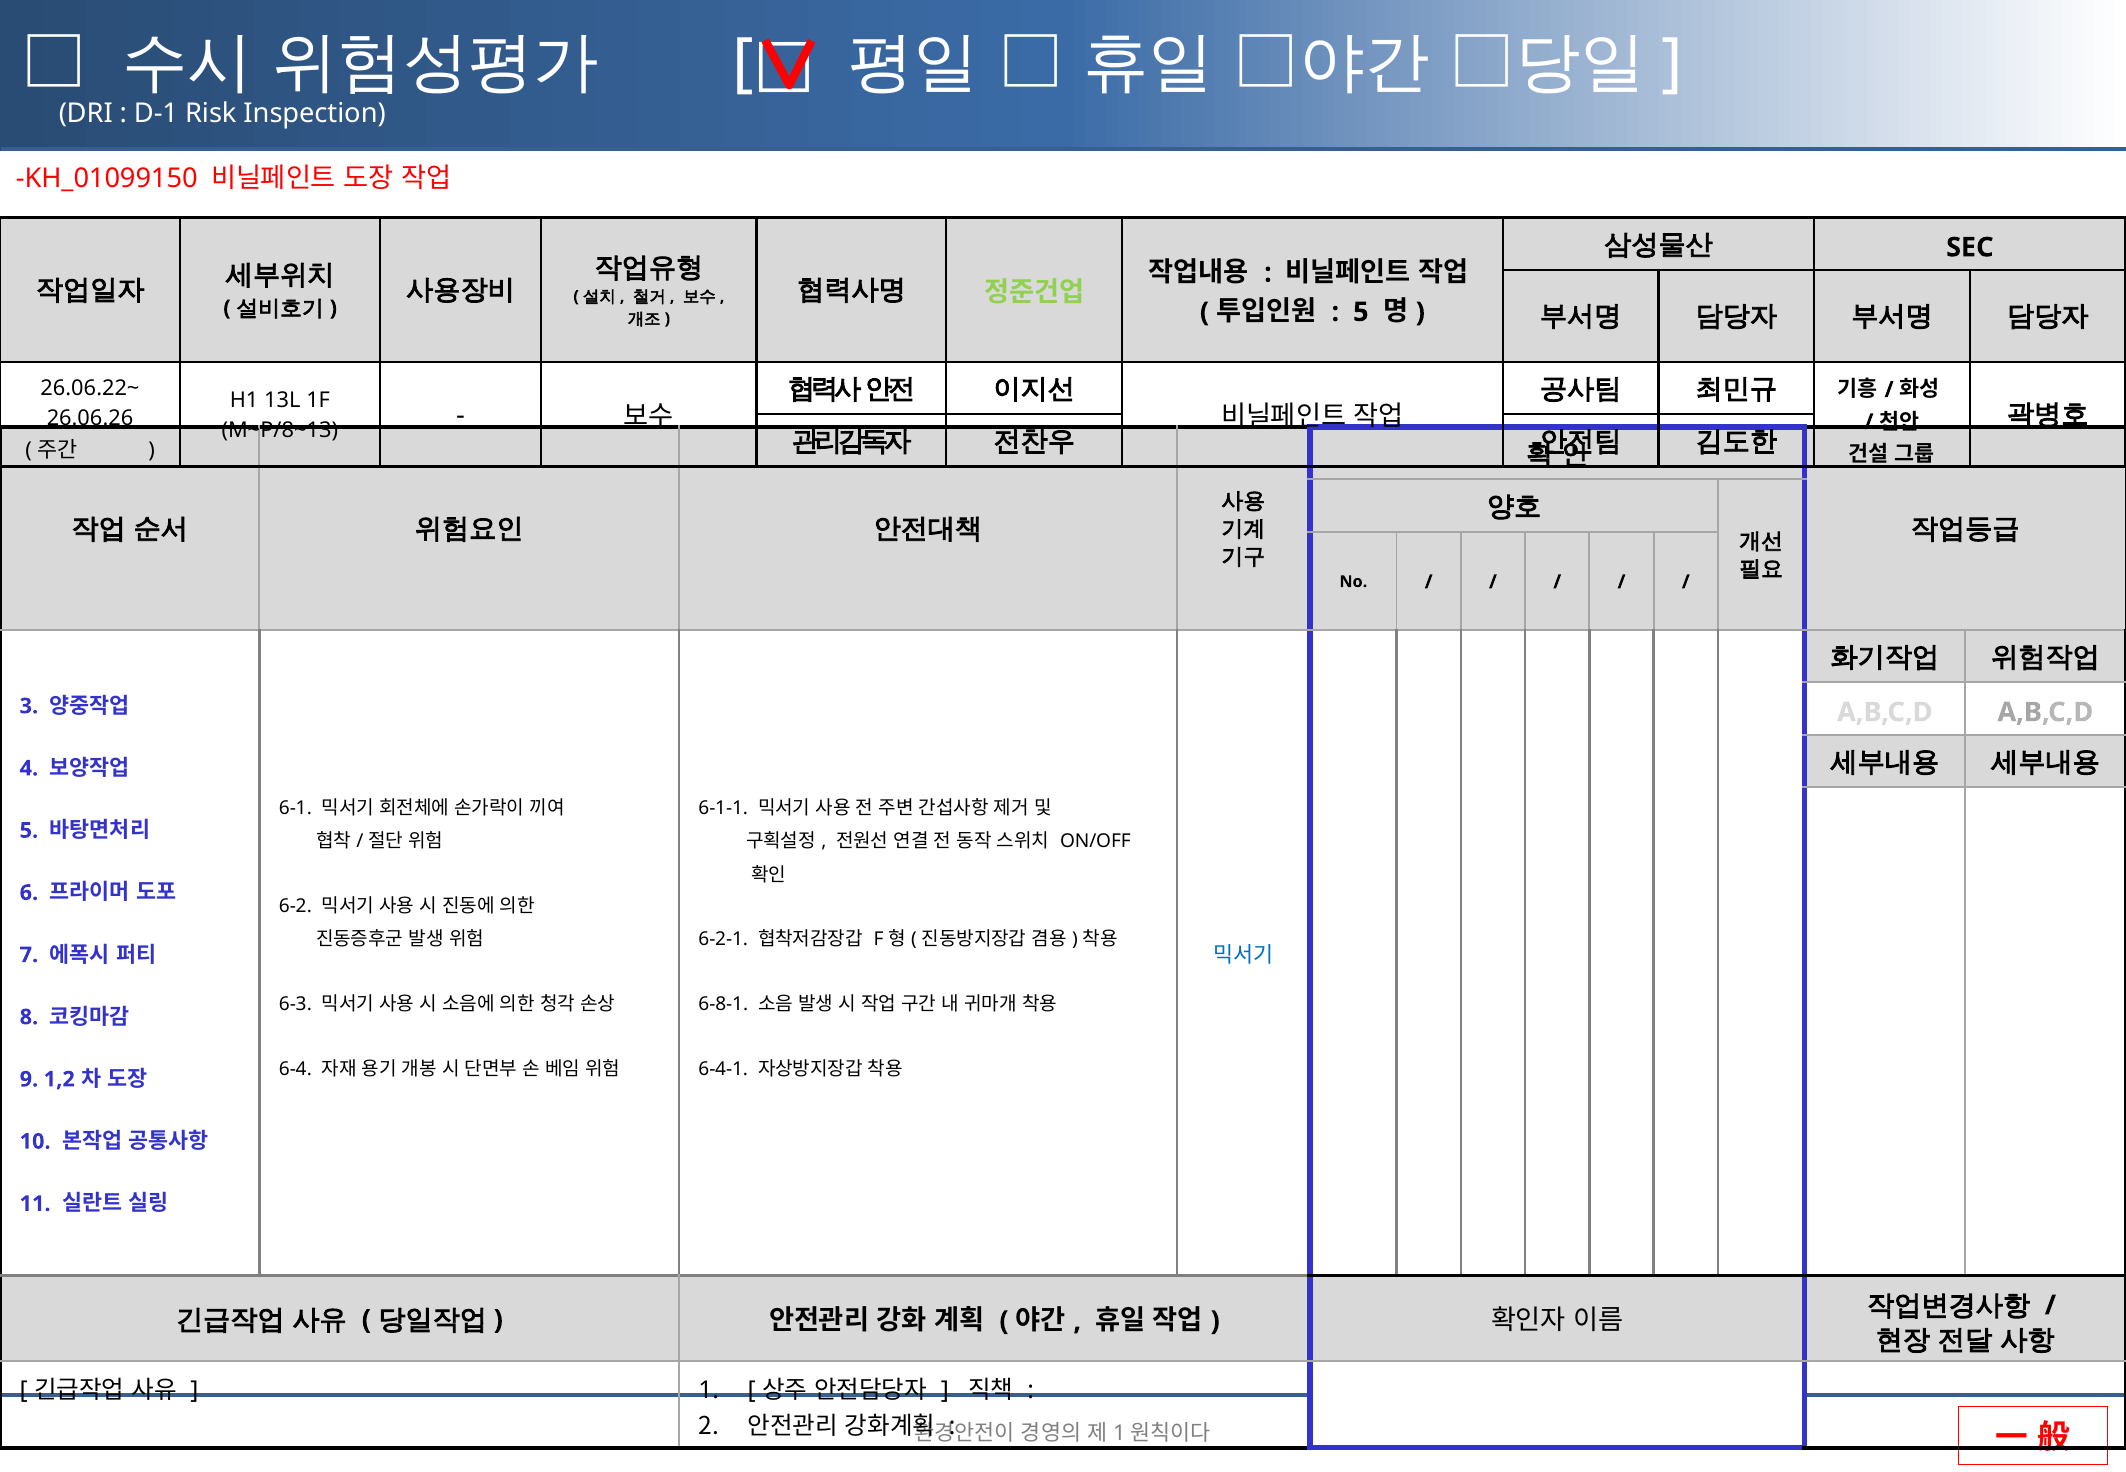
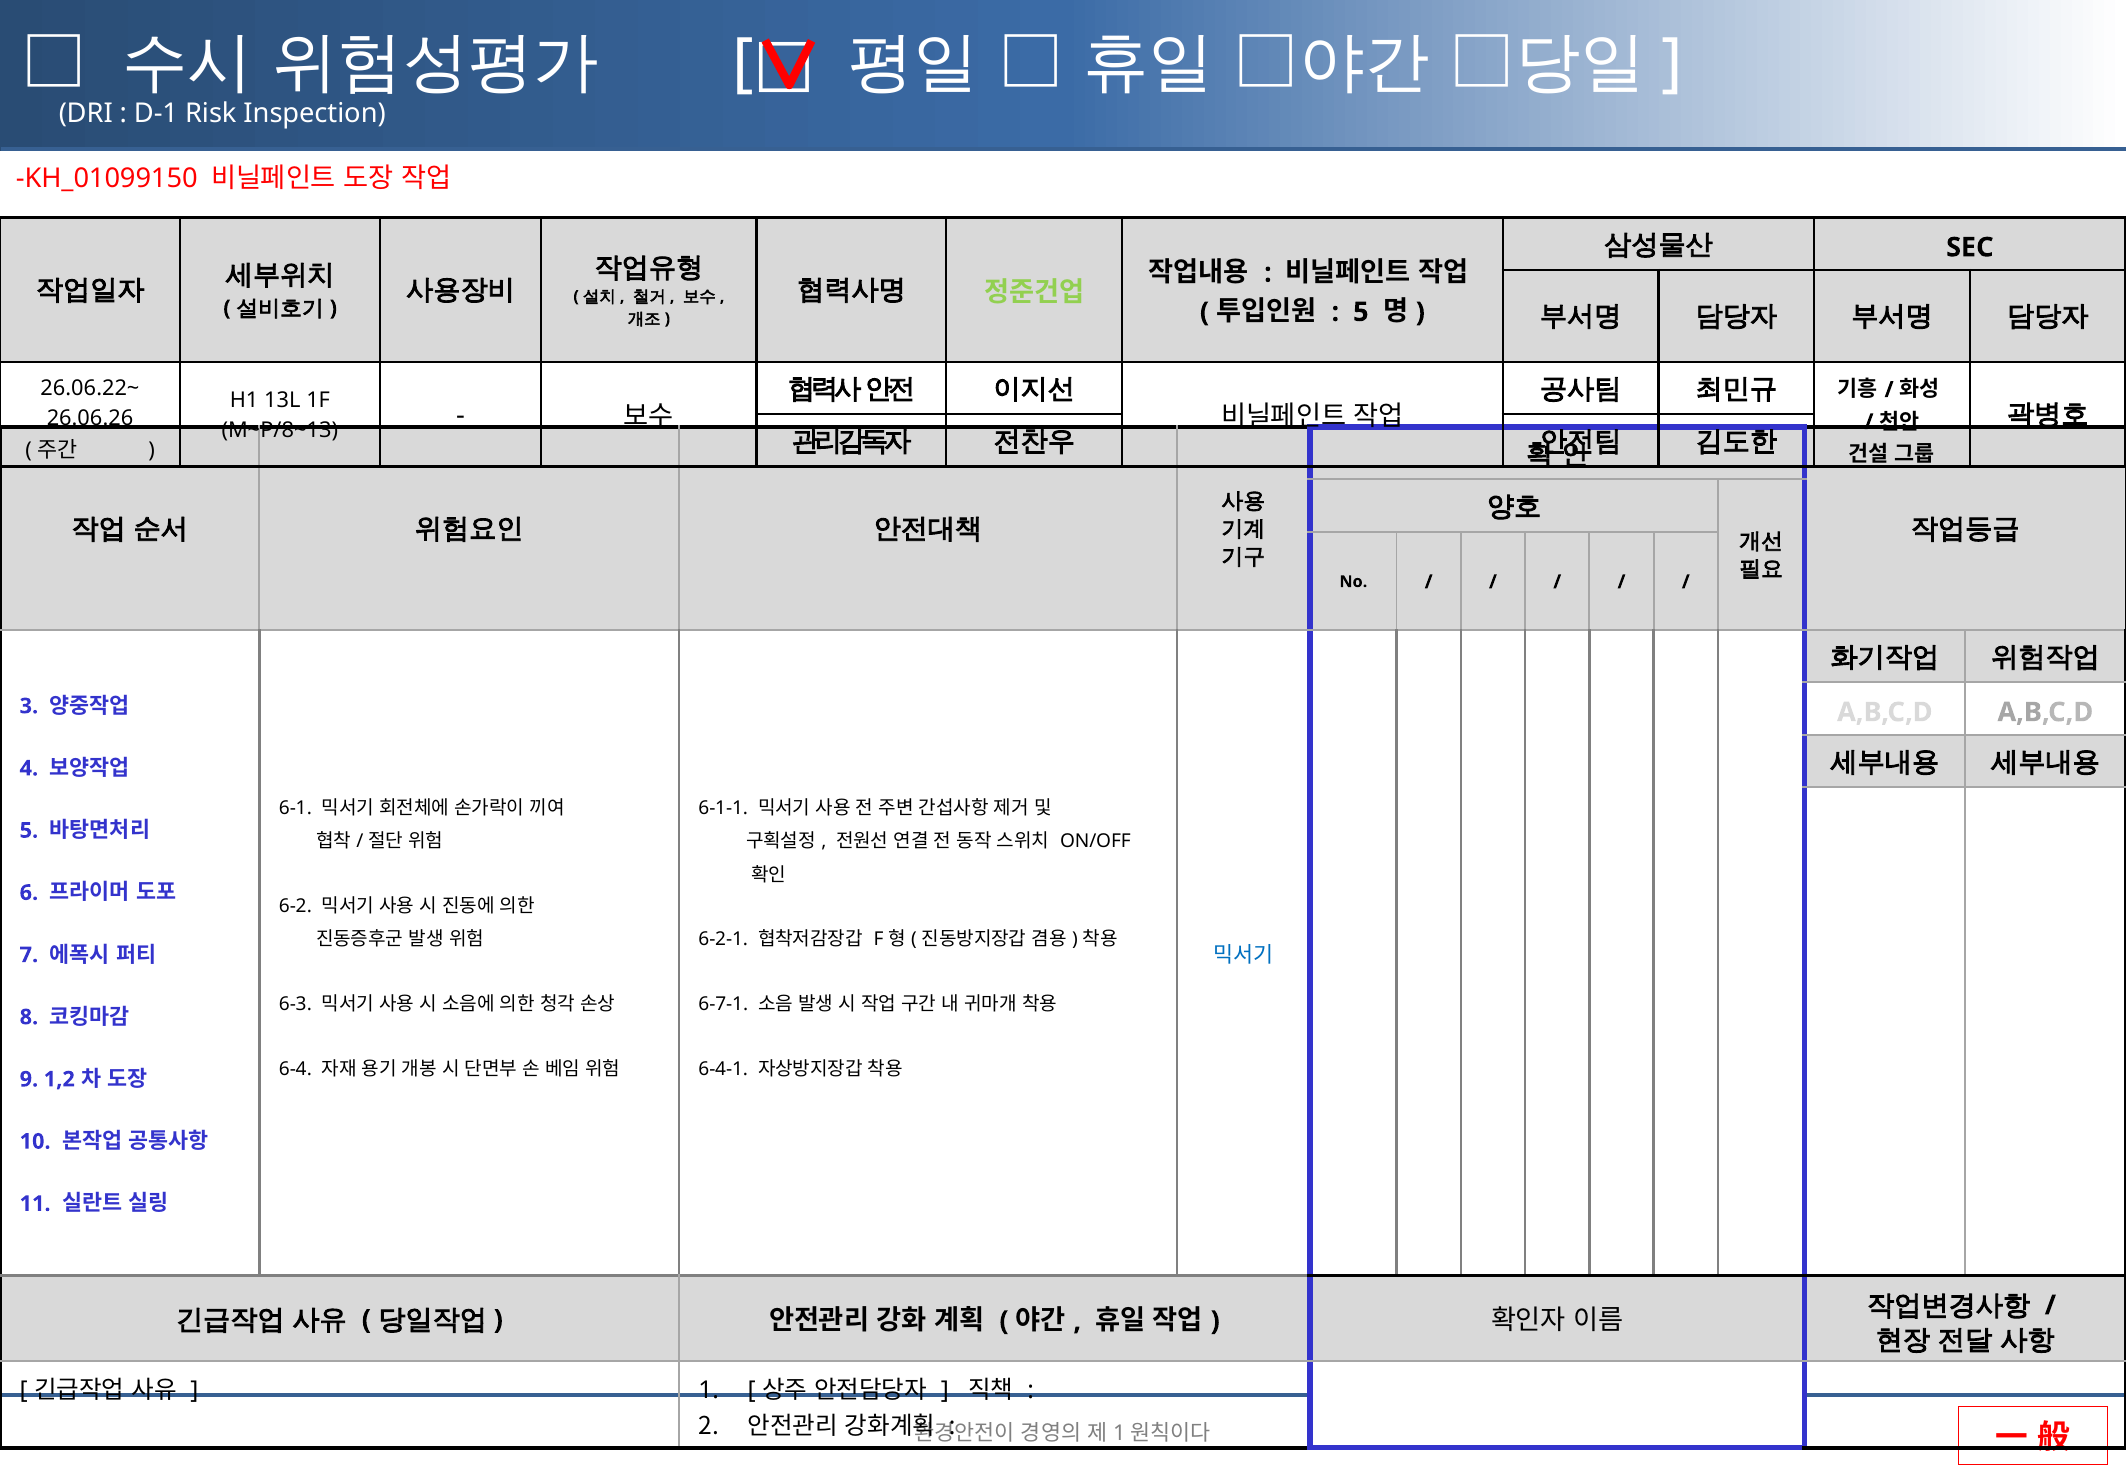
6-8-1: 6-8-1 -> 6-7-1 (723, 1004)
